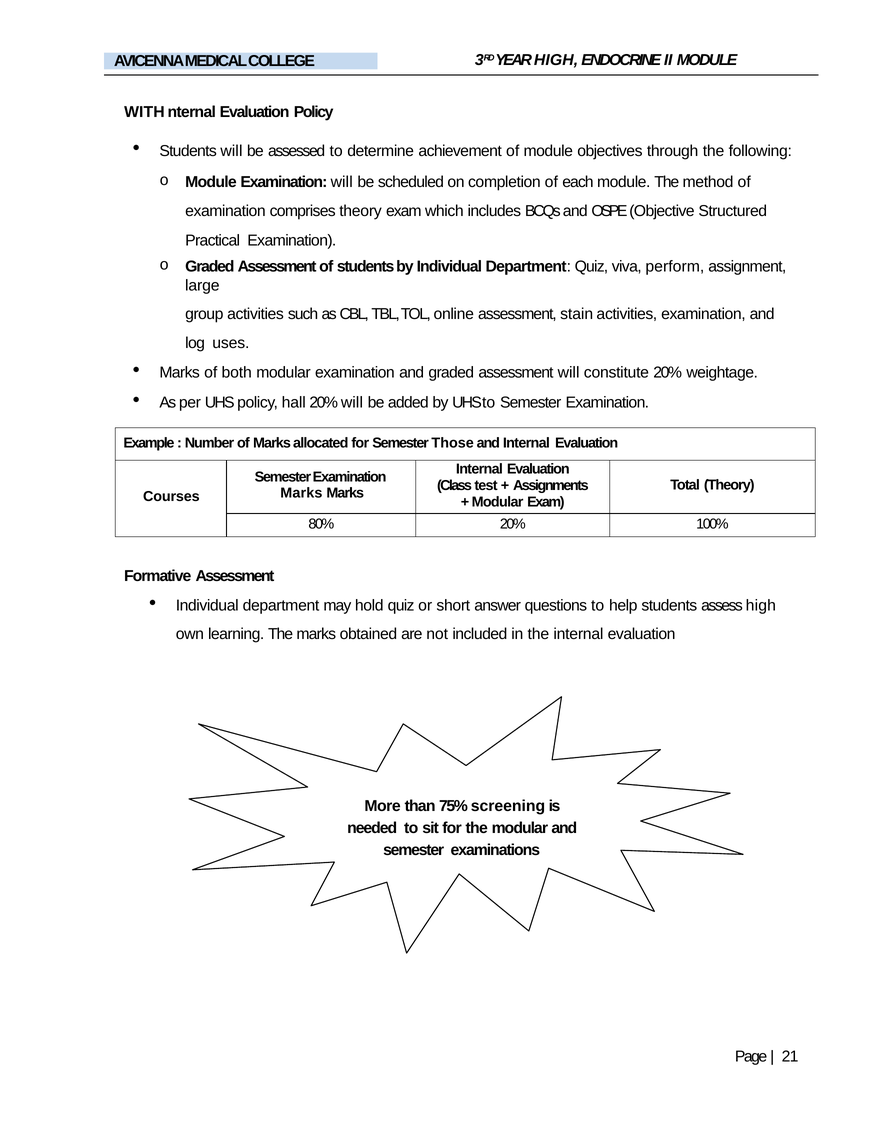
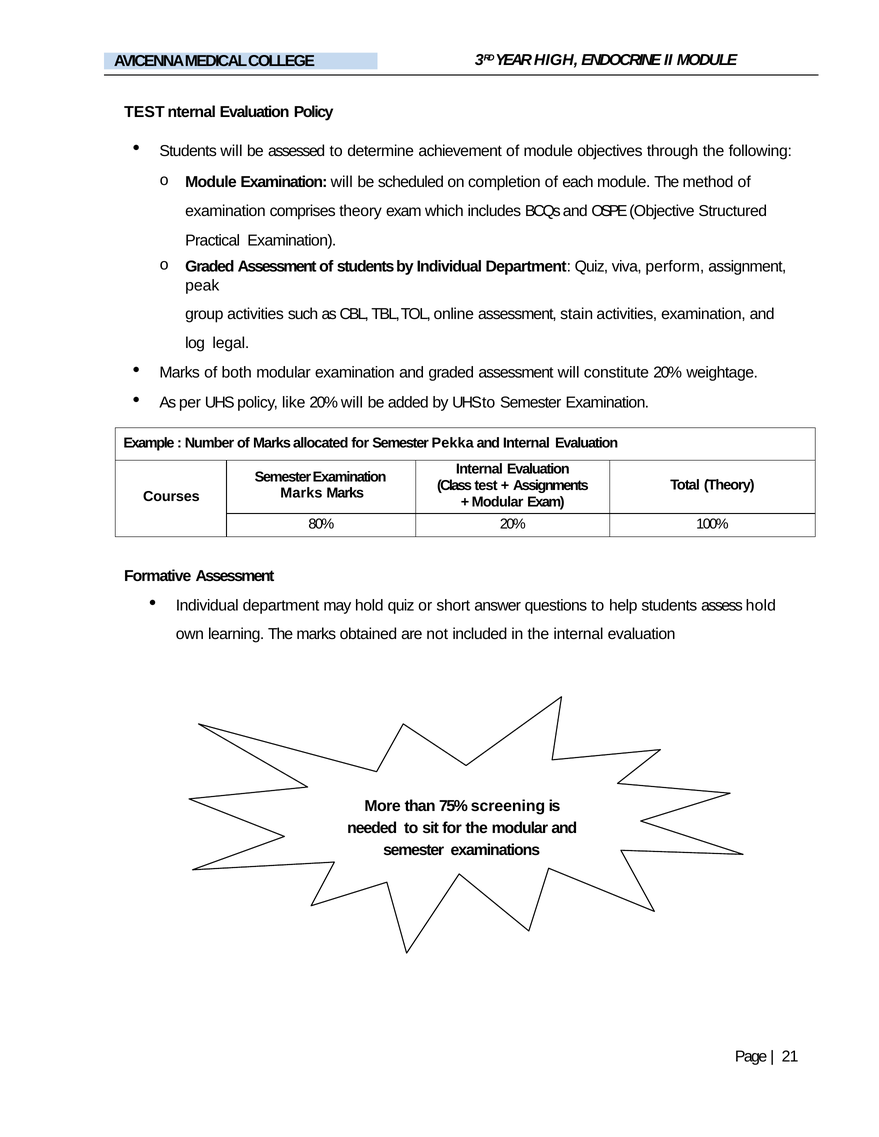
WITH: WITH -> TEST (144, 112)
large: large -> peak (202, 286)
uses: uses -> legal (231, 343)
hall: hall -> like (294, 403)
Those: Those -> Pekka (453, 443)
assess high: high -> hold (761, 606)
